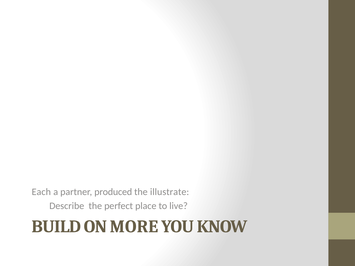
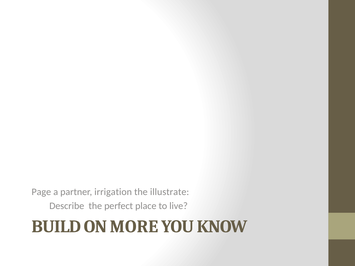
Each: Each -> Page (41, 192)
produced: produced -> irrigation (113, 192)
